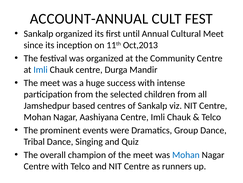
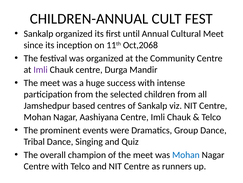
ACCOUNT-ANNUAL: ACCOUNT-ANNUAL -> CHILDREN-ANNUAL (89, 19)
Oct,2013: Oct,2013 -> Oct,2068 (140, 45)
Imli colour: blue -> purple (41, 69)
